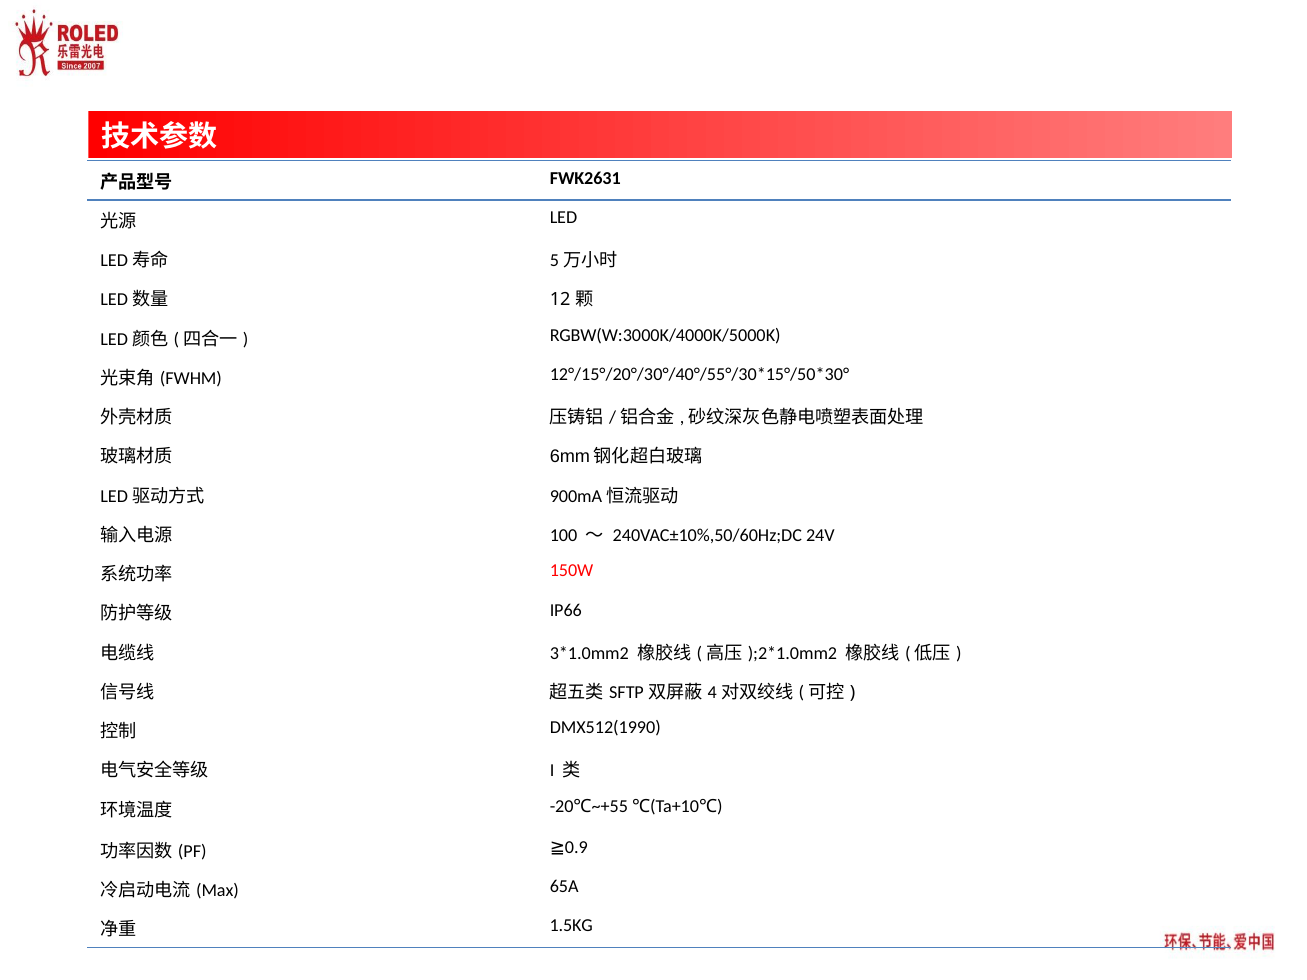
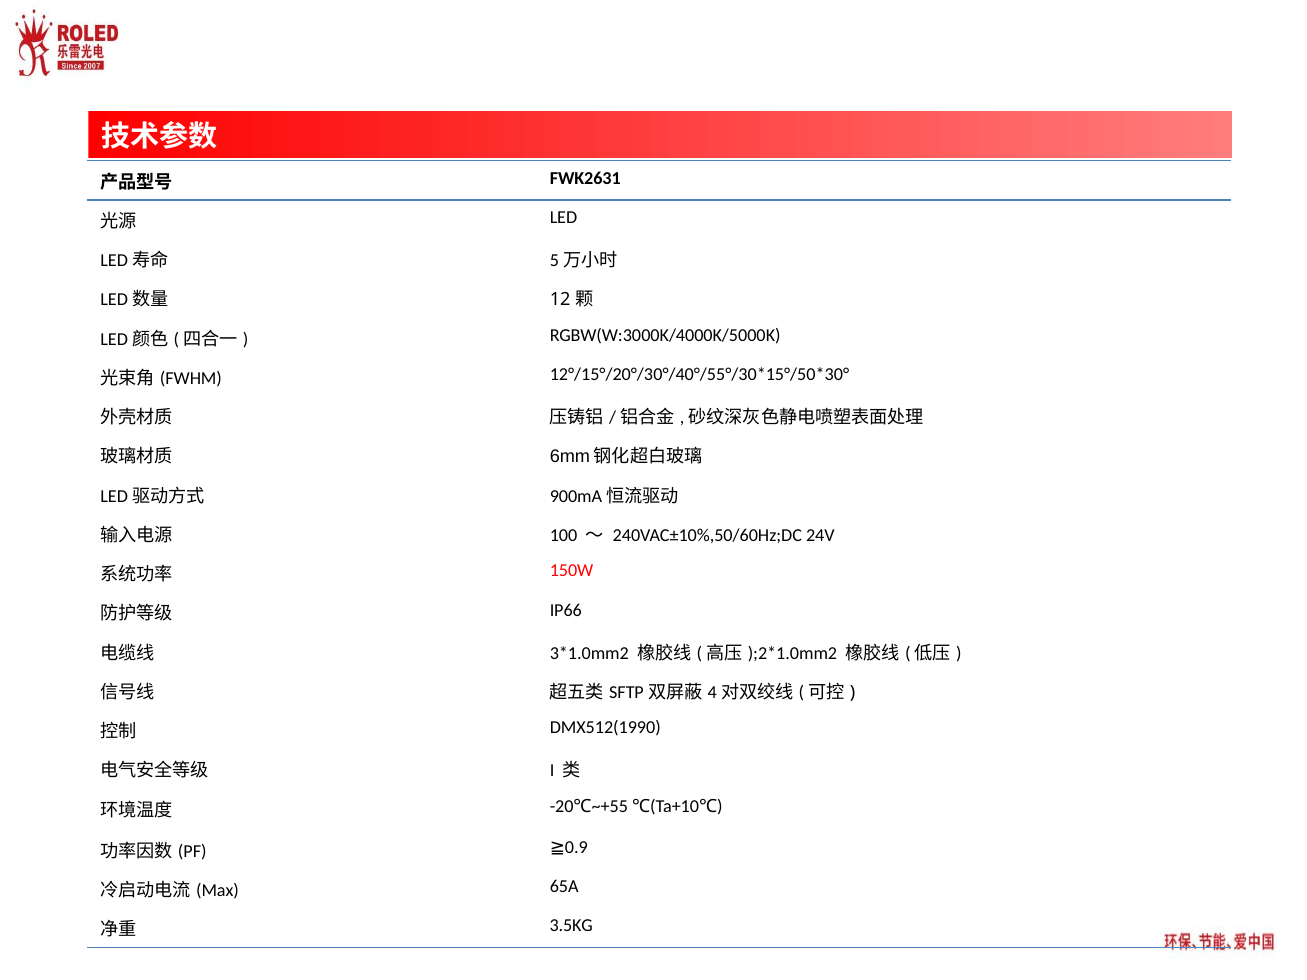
1.5KG: 1.5KG -> 3.5KG (571, 926)
